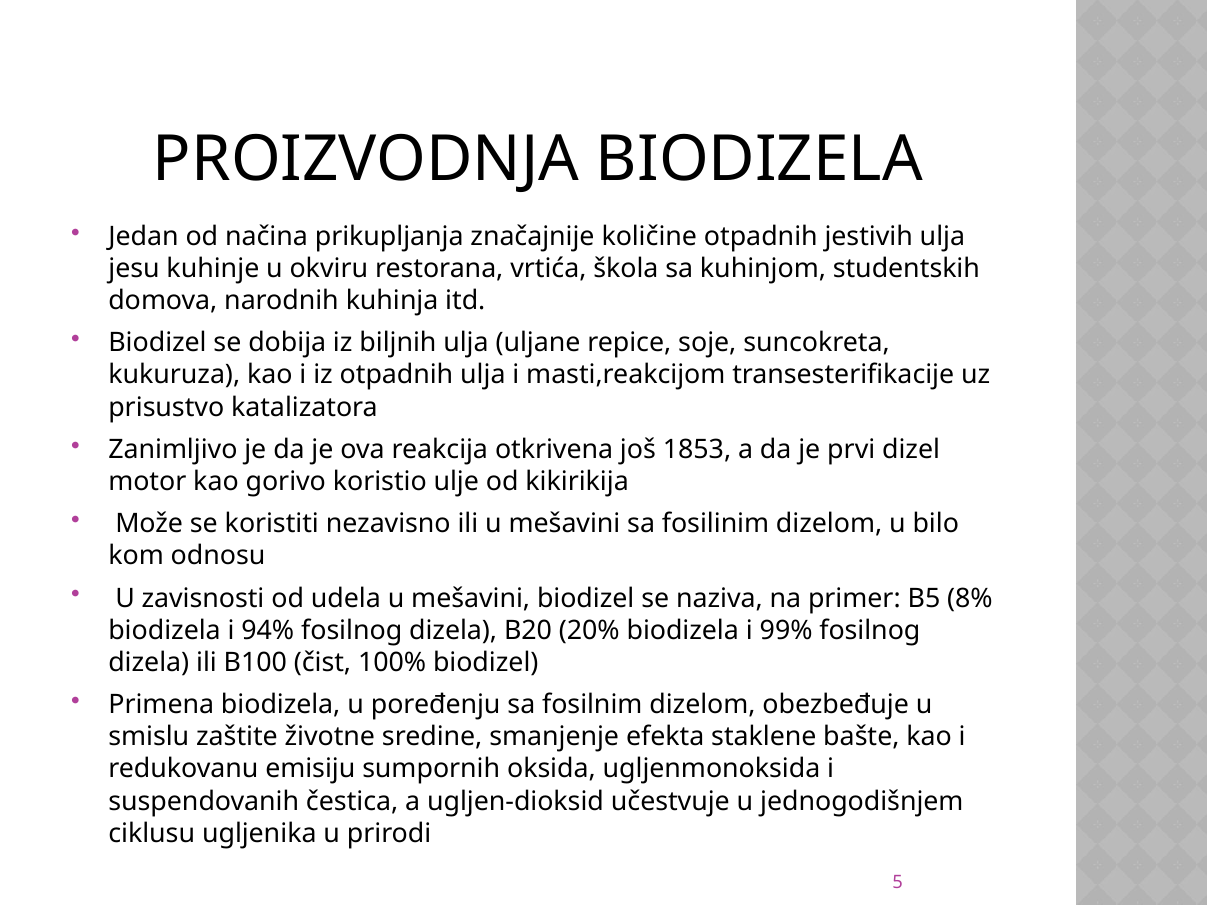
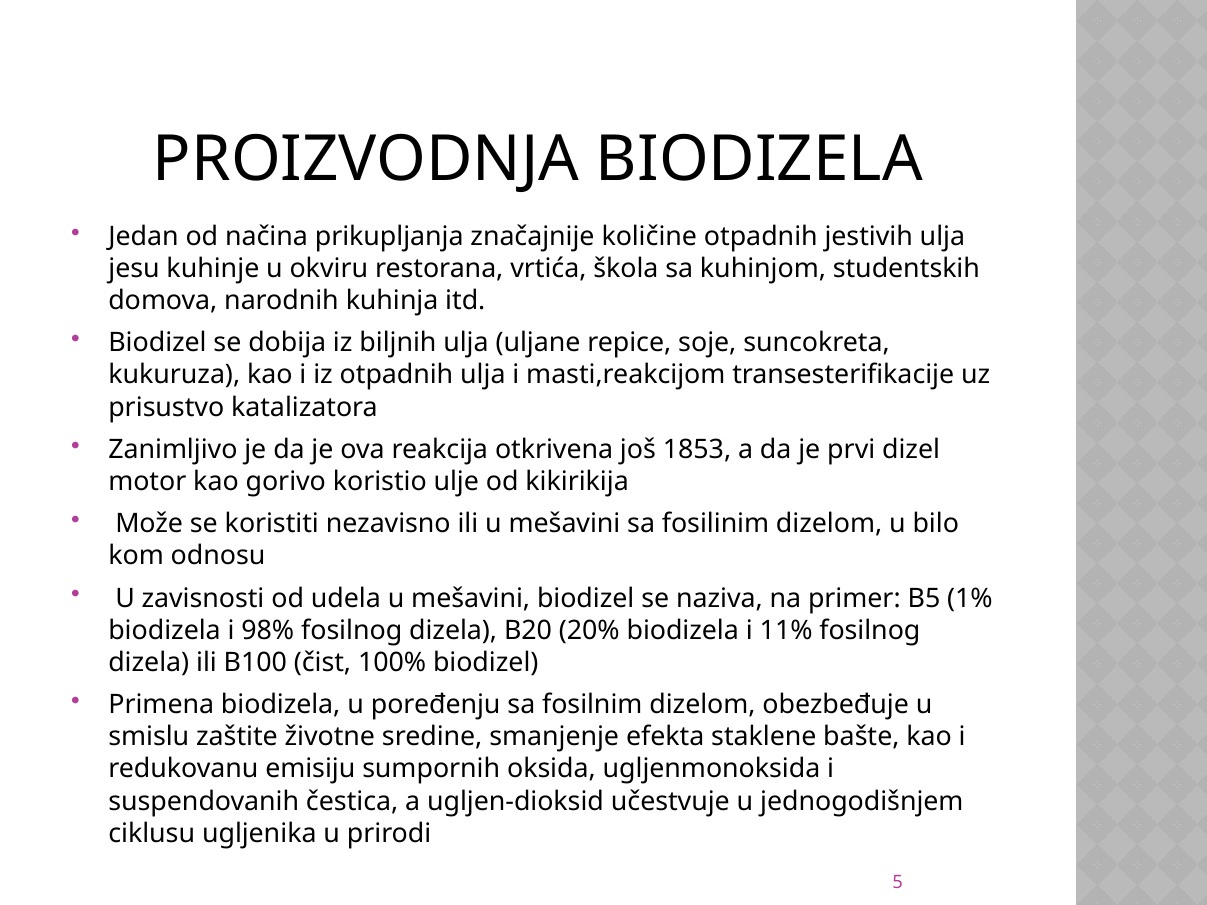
8%: 8% -> 1% (970, 598)
94%: 94% -> 98% (268, 631)
99%: 99% -> 11% (786, 631)
